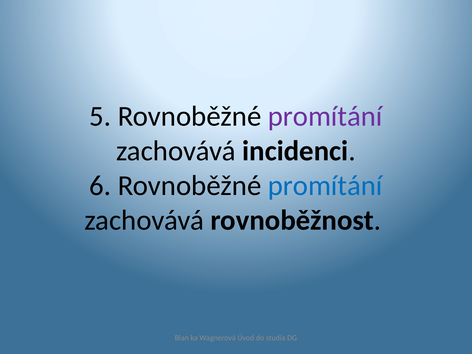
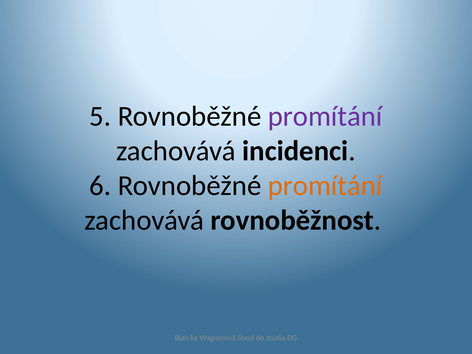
promítání colour: blue -> orange (325, 186)
